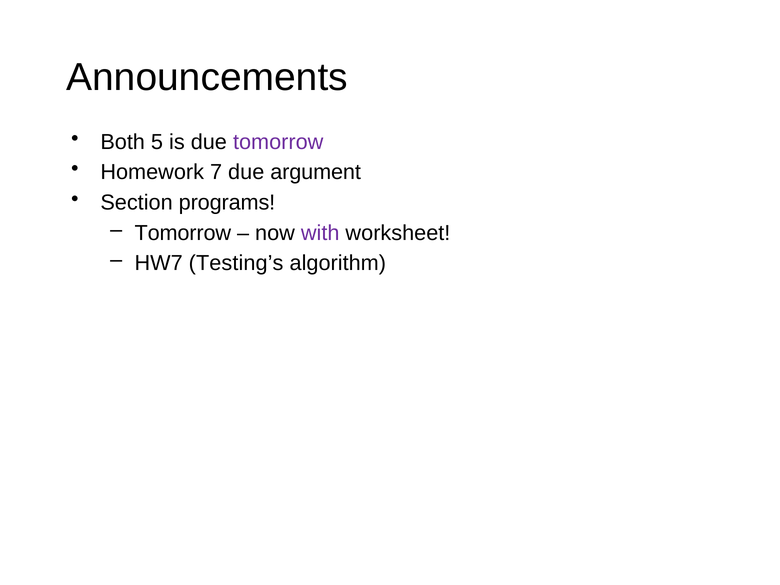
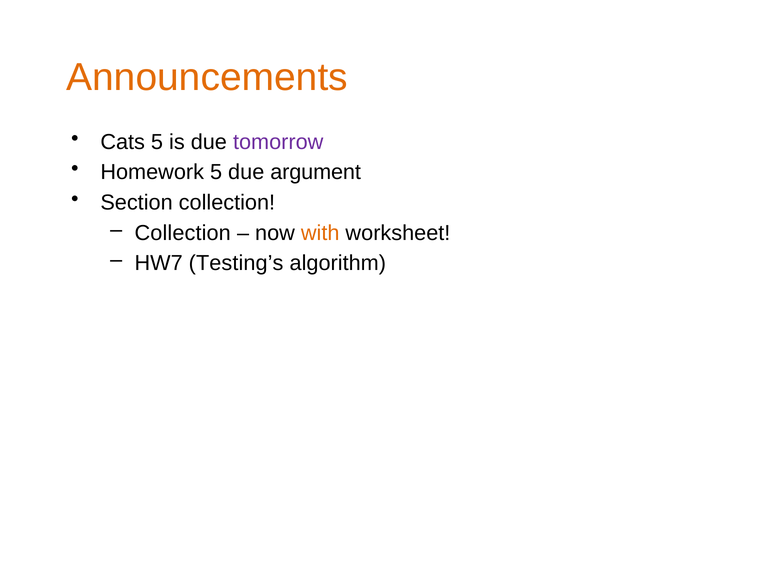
Announcements colour: black -> orange (207, 77)
Both: Both -> Cats (123, 142)
Homework 7: 7 -> 5 (216, 172)
Section programs: programs -> collection (227, 203)
Tomorrow: Tomorrow -> Collection (183, 233)
with colour: purple -> orange (320, 233)
